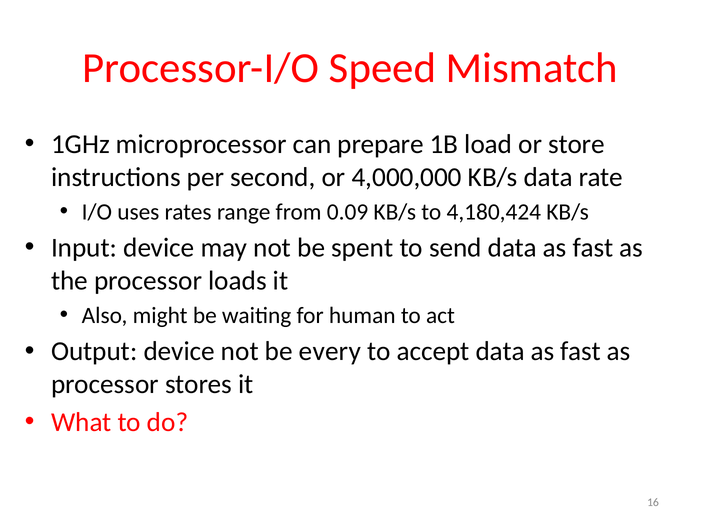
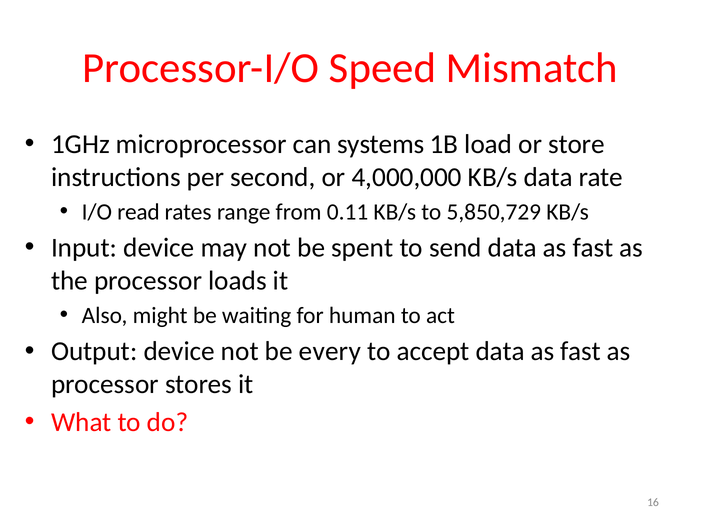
prepare: prepare -> systems (381, 144)
uses: uses -> read (138, 212)
0.09: 0.09 -> 0.11 (348, 212)
4,180,424: 4,180,424 -> 5,850,729 (494, 212)
